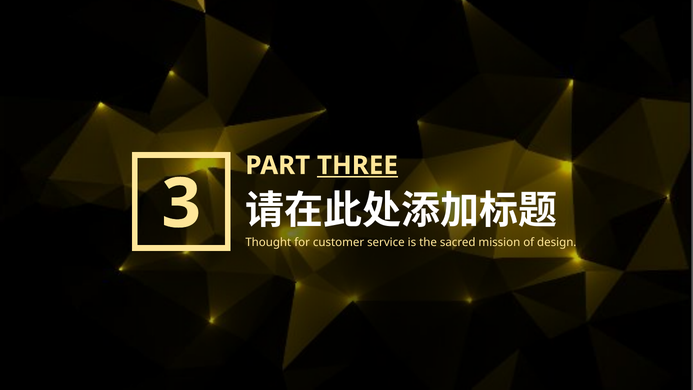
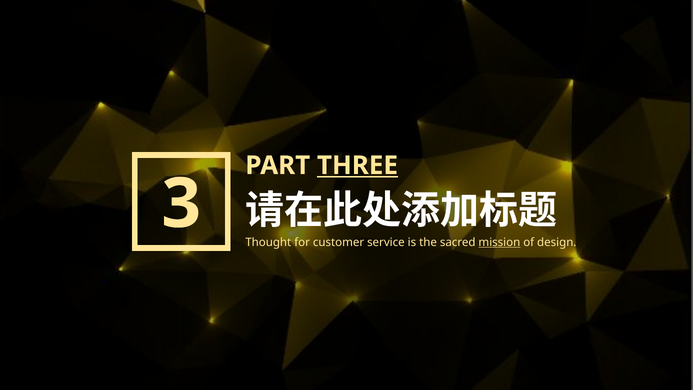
mission underline: none -> present (499, 242)
